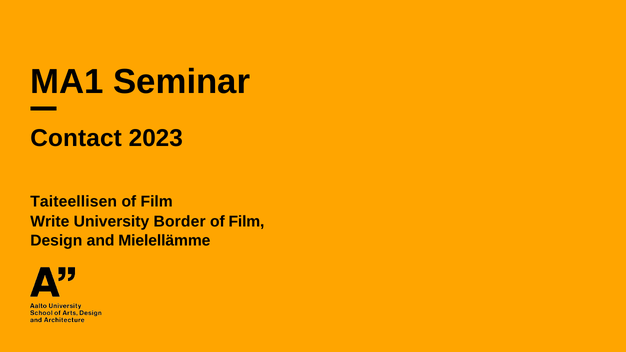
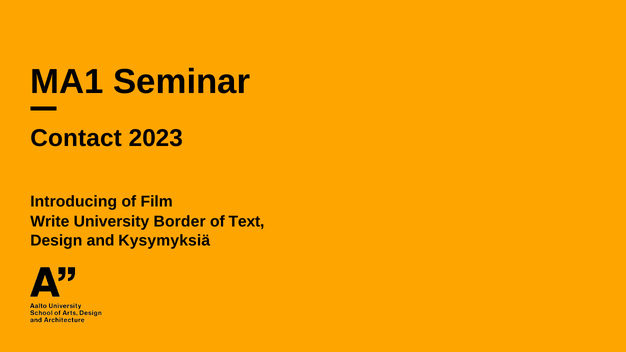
Taiteellisen: Taiteellisen -> Introducing (74, 202)
Film: Film -> Text (247, 222)
Mielellämme: Mielellämme -> Kysymyksiä (164, 241)
